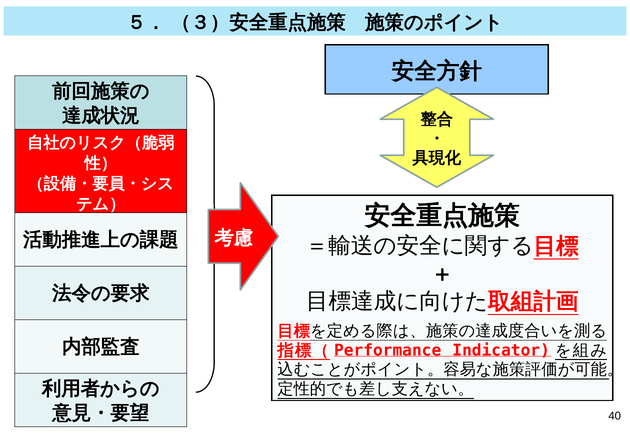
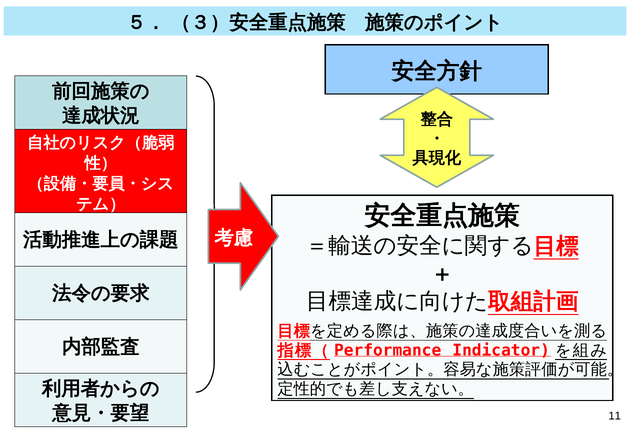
40: 40 -> 11 (615, 416)
